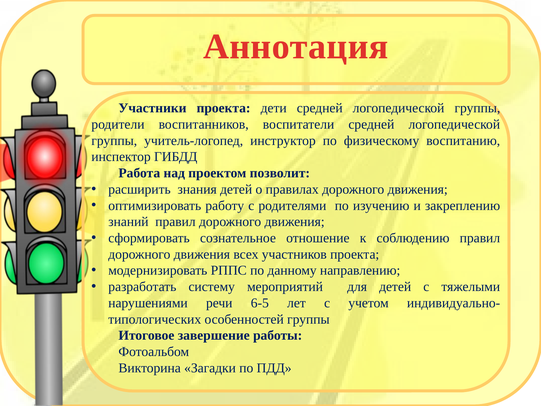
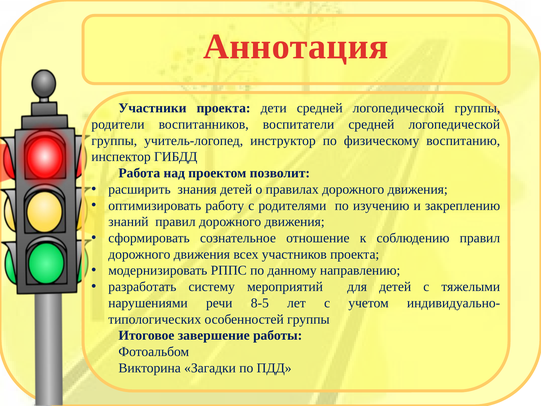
6-5: 6-5 -> 8-5 (260, 303)
